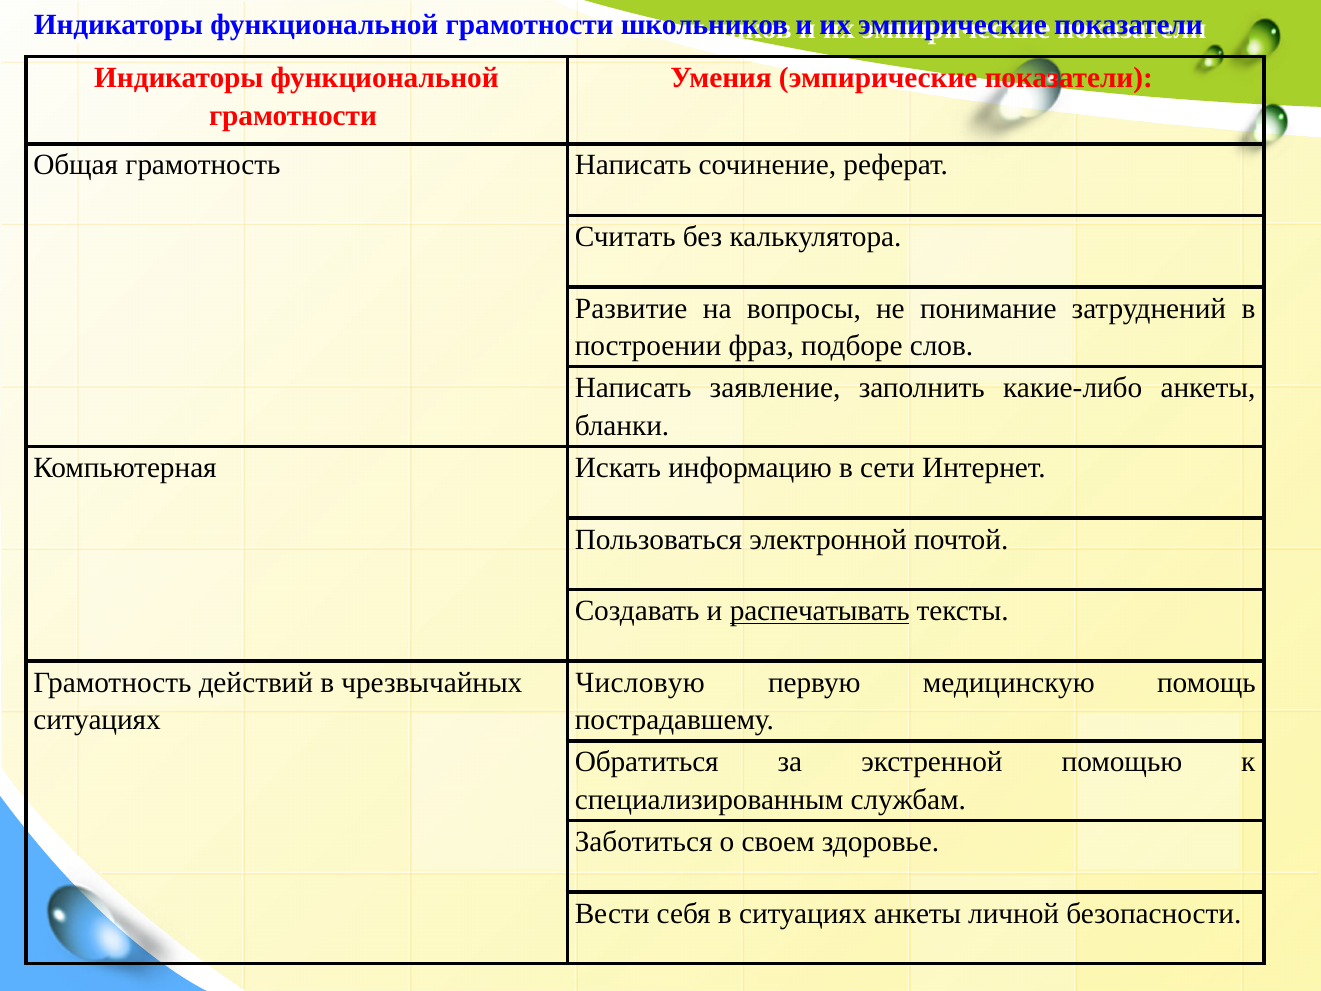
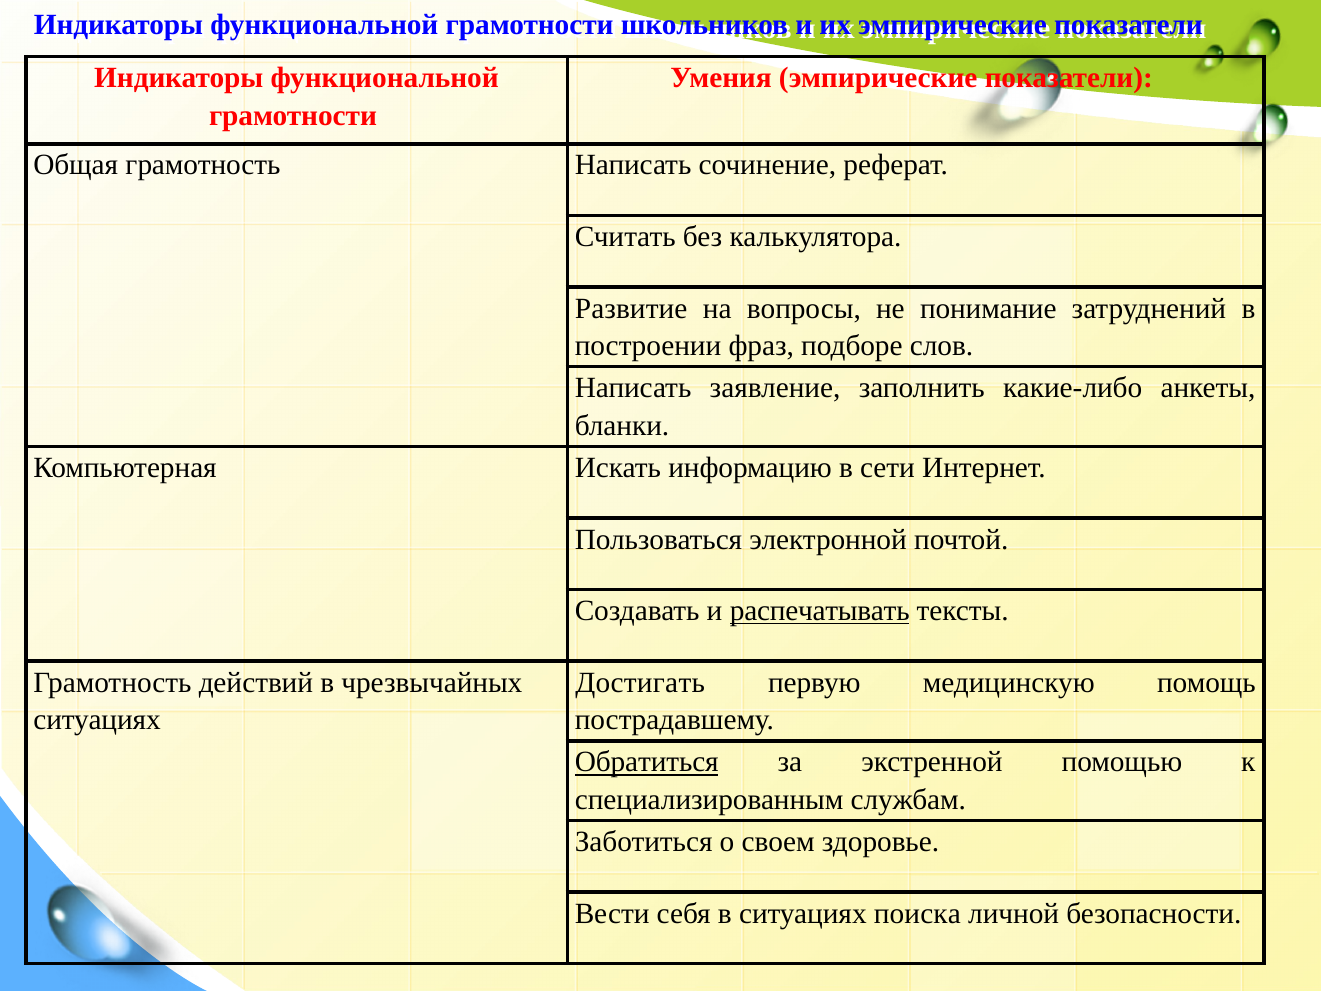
Числовую: Числовую -> Достигать (640, 682)
Обратиться underline: none -> present (647, 762)
ситуациях анкеты: анкеты -> поиска (917, 913)
